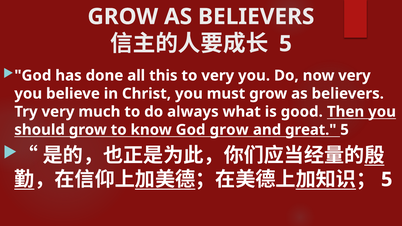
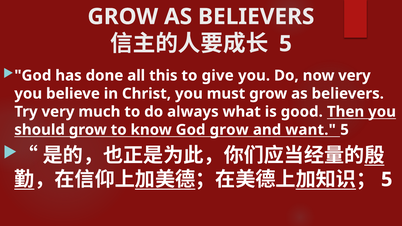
to very: very -> give (218, 76)
great: great -> want (311, 130)
